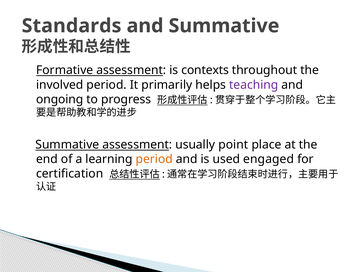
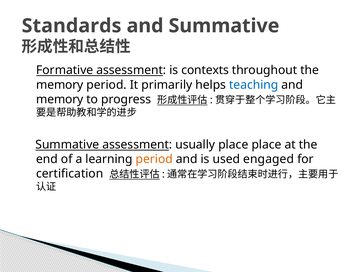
involved: involved -> memory (60, 85)
teaching colour: purple -> blue (254, 85)
ongoing: ongoing -> memory (60, 99)
usually point: point -> place (233, 144)
